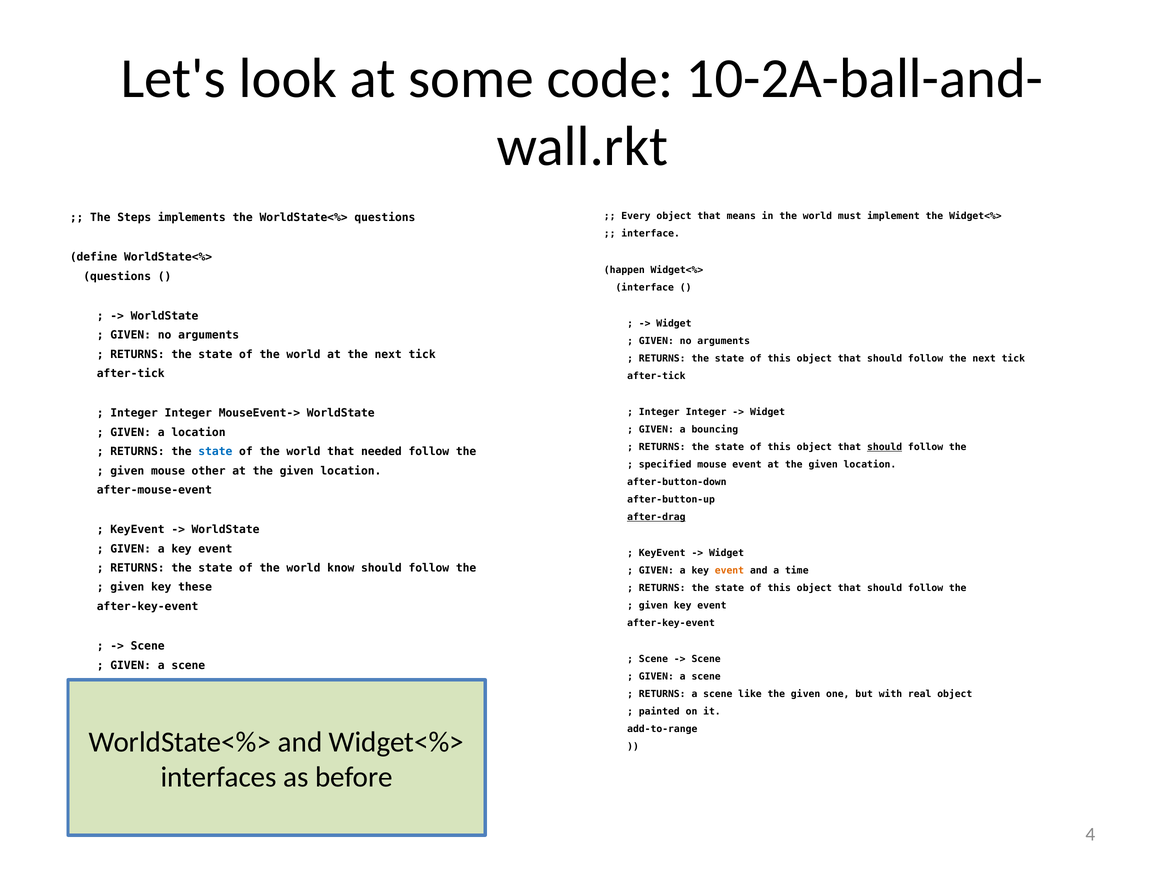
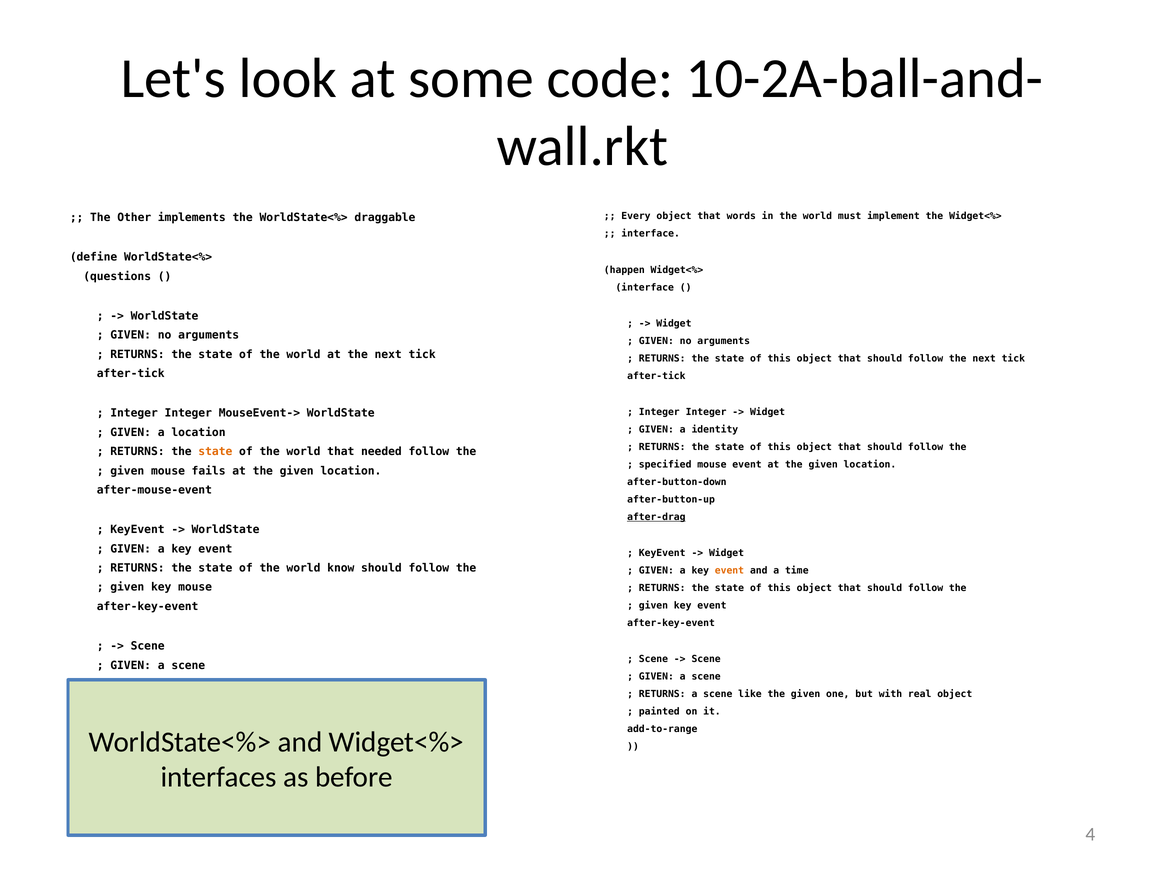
means: means -> words (741, 216)
Steps: Steps -> Other (134, 217)
the WorldState<%> questions: questions -> draggable (385, 217)
bouncing: bouncing -> identity (715, 429)
should underline: present -> none (885, 447)
state colour: blue -> orange (215, 451)
other: other -> fails (209, 471)
key these: these -> mouse (195, 587)
